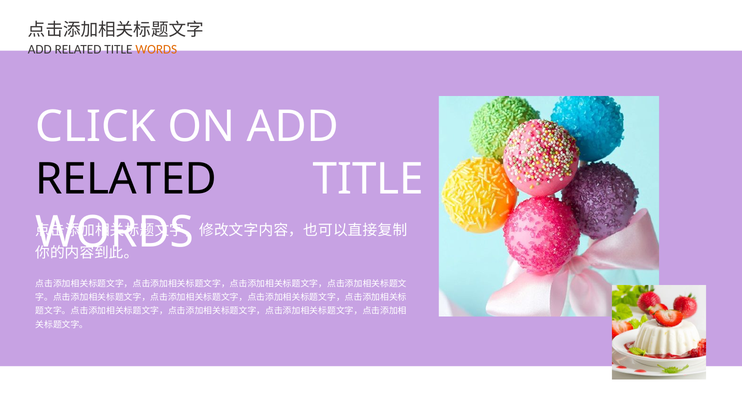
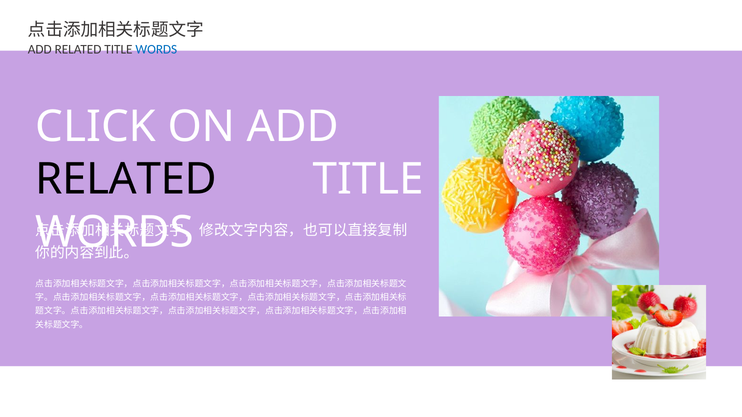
WORDS colour: orange -> blue (156, 49)
